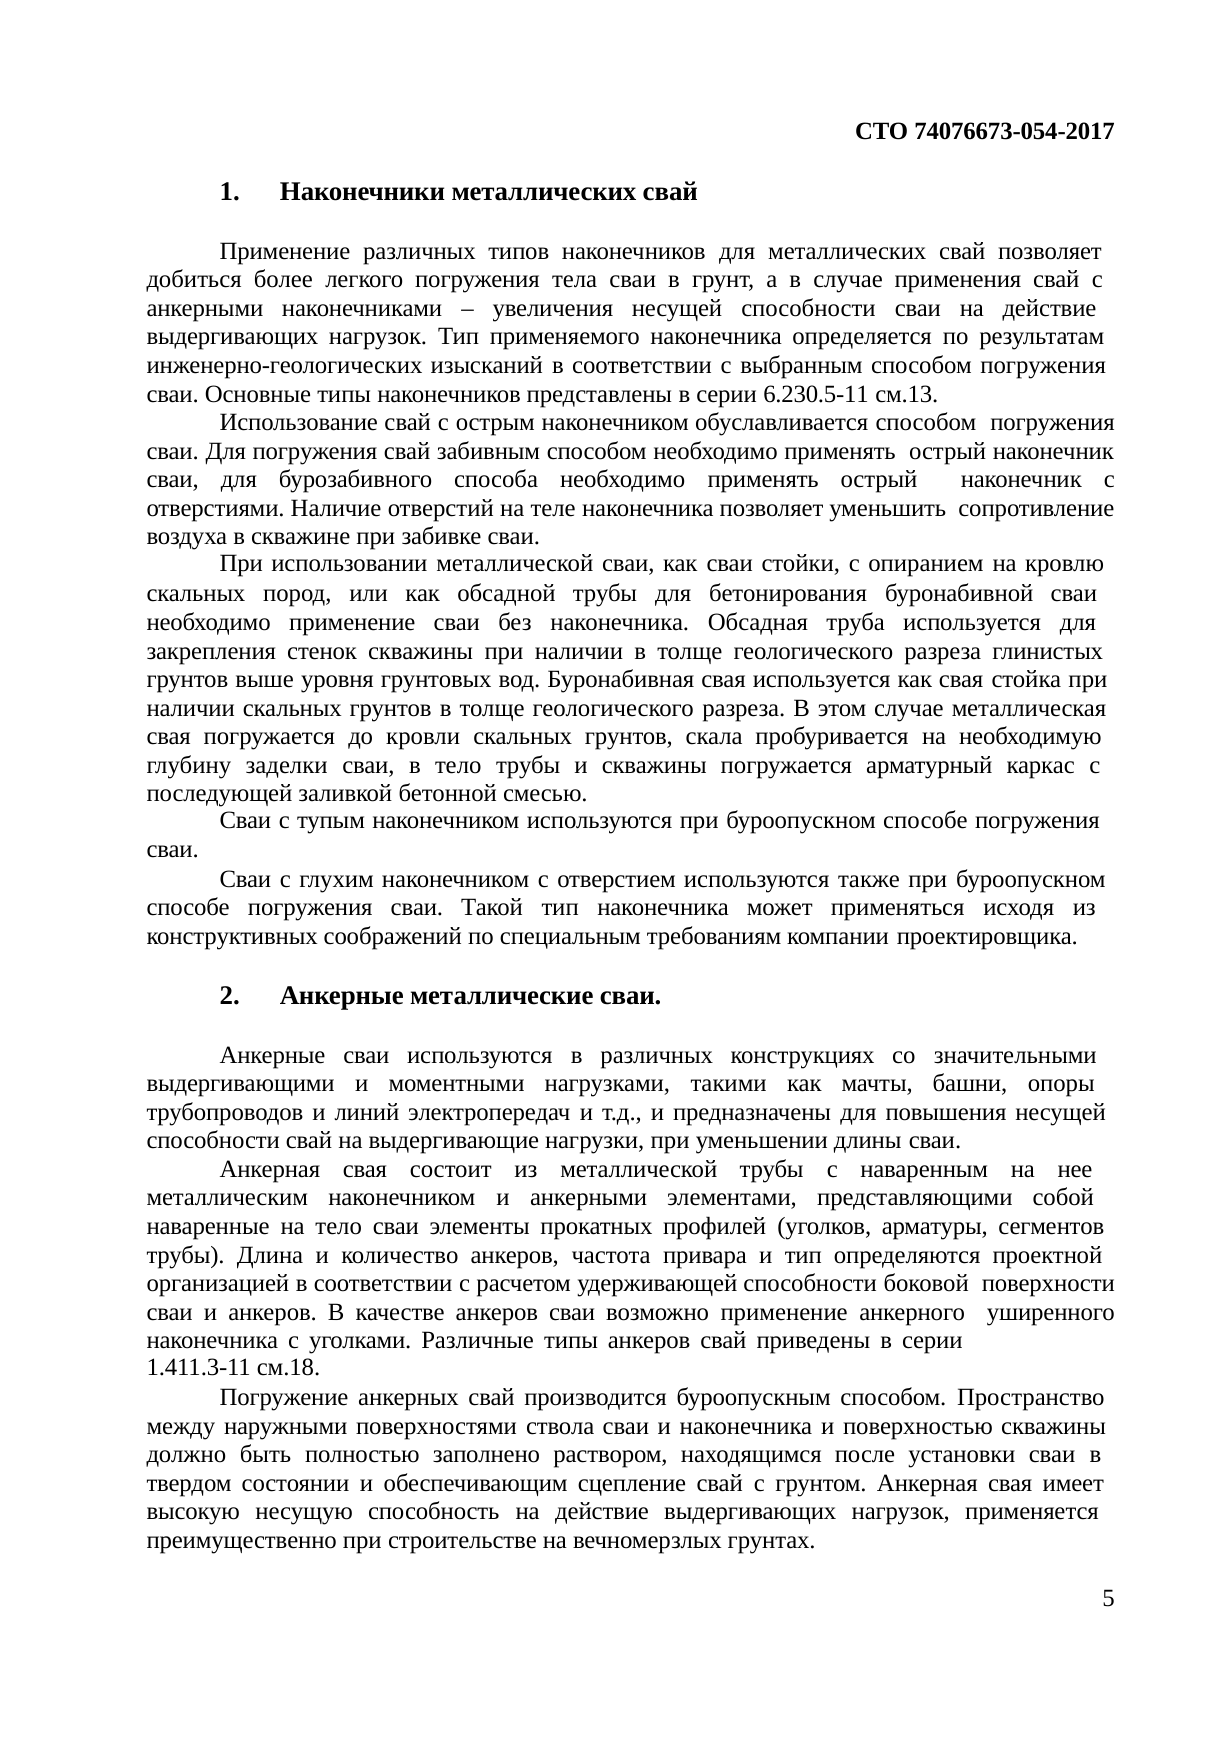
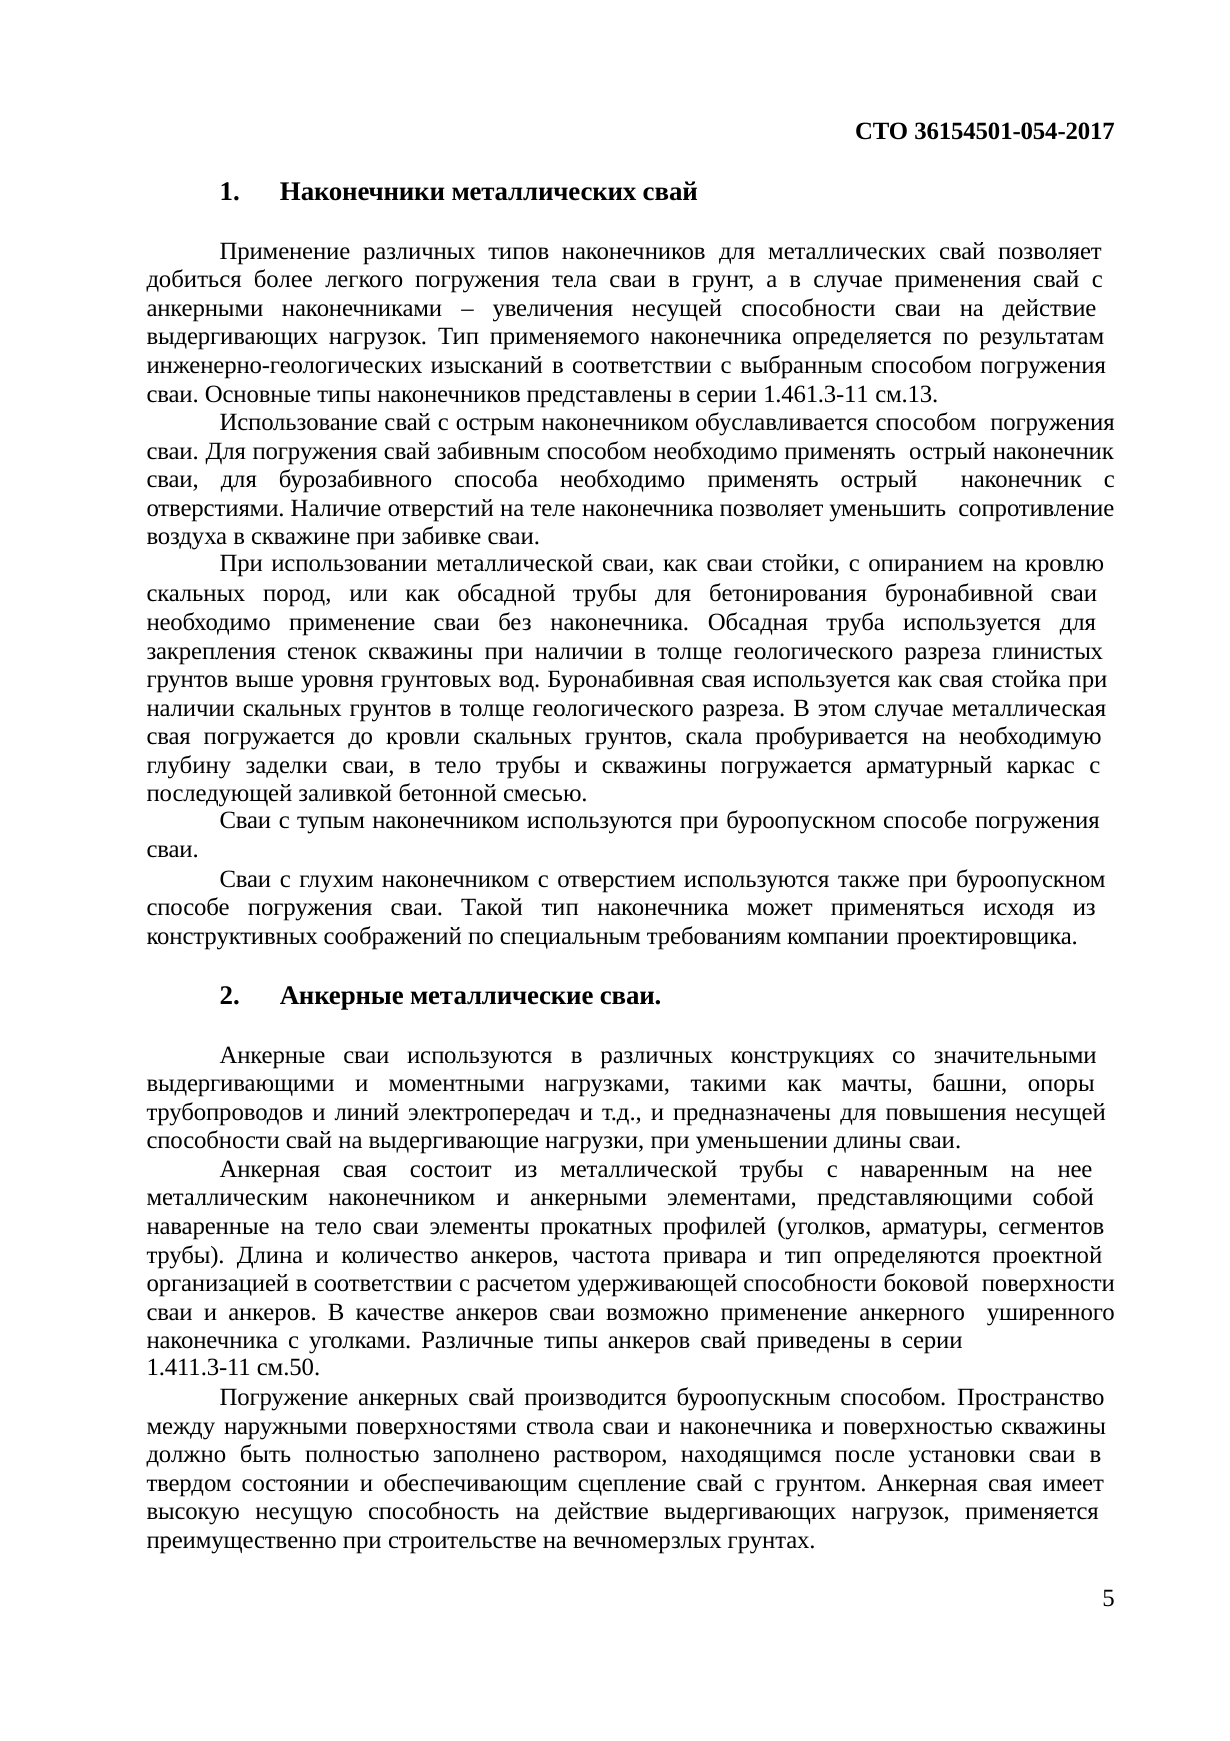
74076673-054-2017: 74076673-054-2017 -> 36154501-054-2017 (1015, 132)
6.230.5-11: 6.230.5-11 -> 1.461.3-11 (816, 394)
см.18: см.18 -> см.50 (289, 1367)
